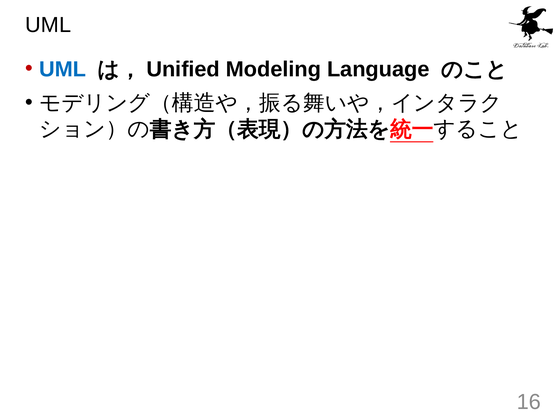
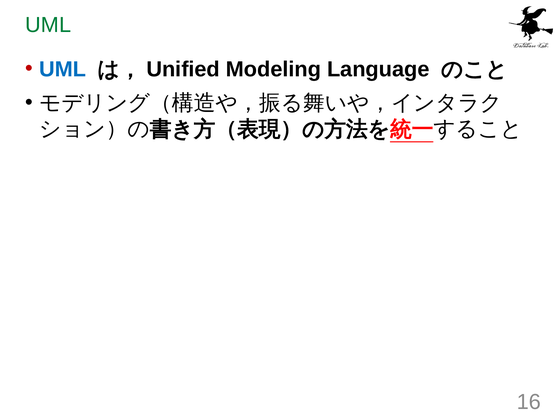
UML colour: black -> green (48, 25)
